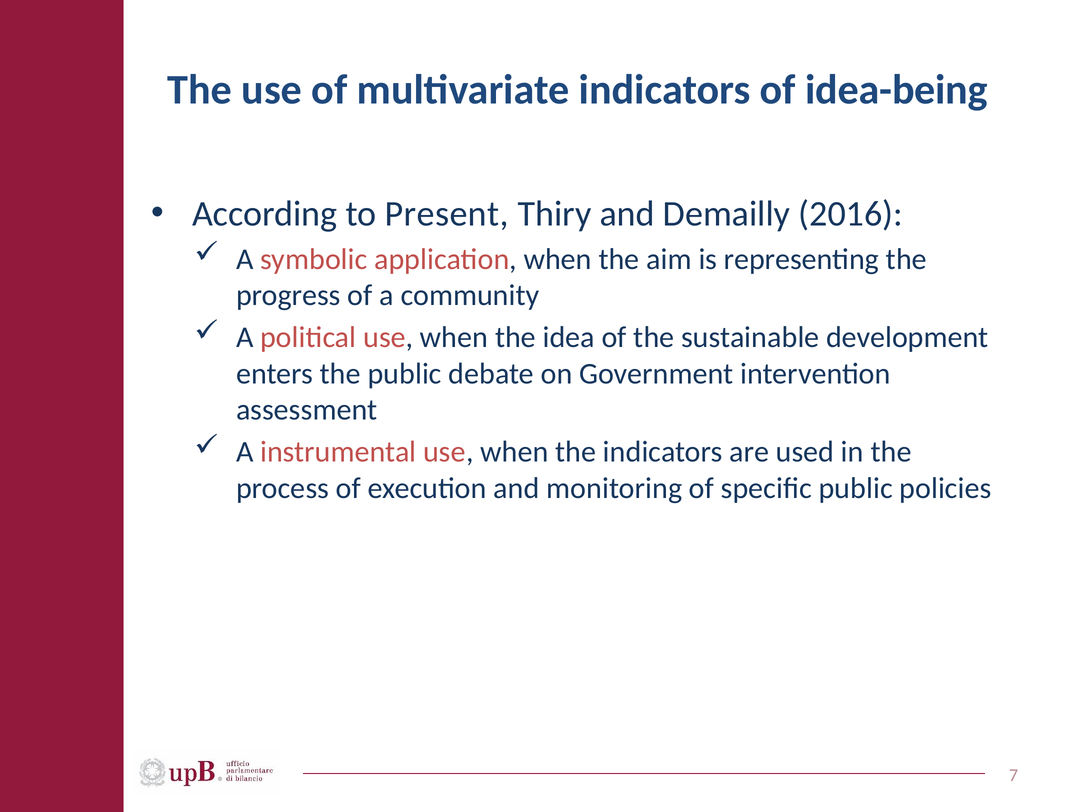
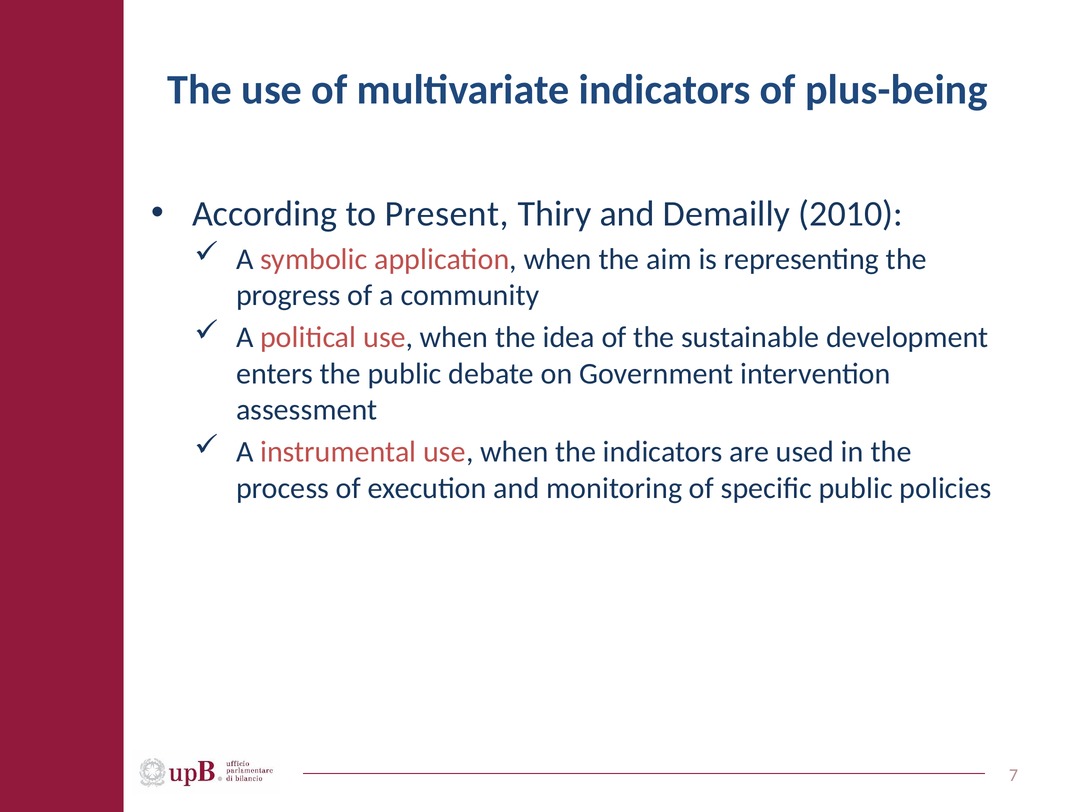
idea-being: idea-being -> plus-being (896, 90)
2016: 2016 -> 2010 (851, 214)
